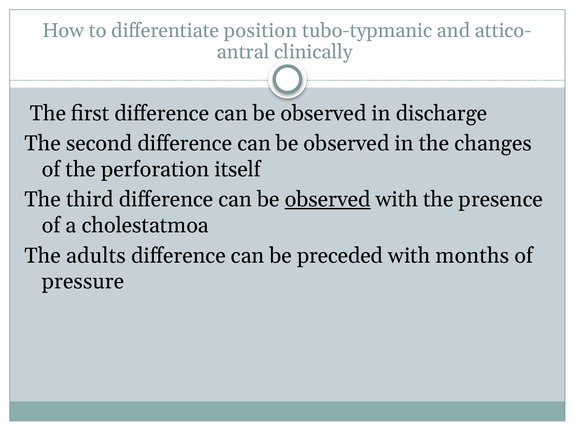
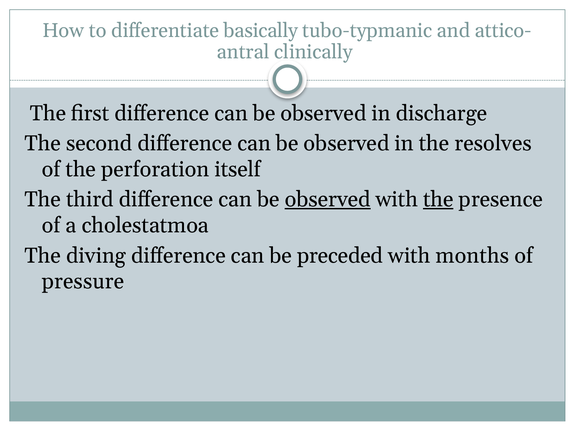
position: position -> basically (261, 31)
changes: changes -> resolves (493, 144)
the underline: none -> present (438, 200)
adults: adults -> diving (96, 256)
